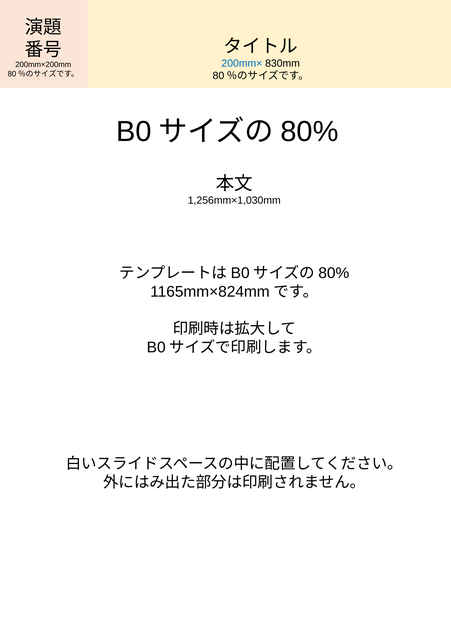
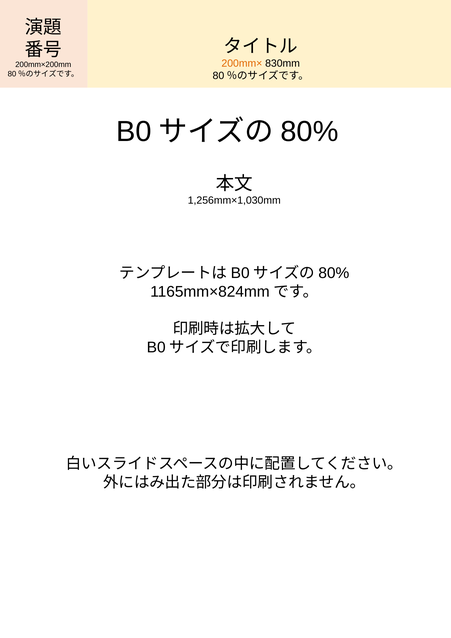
200mm× colour: blue -> orange (242, 63)
